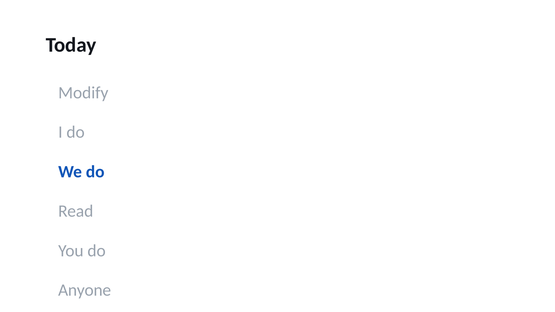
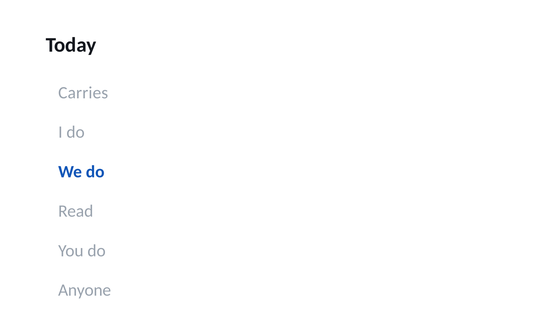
Modify: Modify -> Carries (83, 93)
